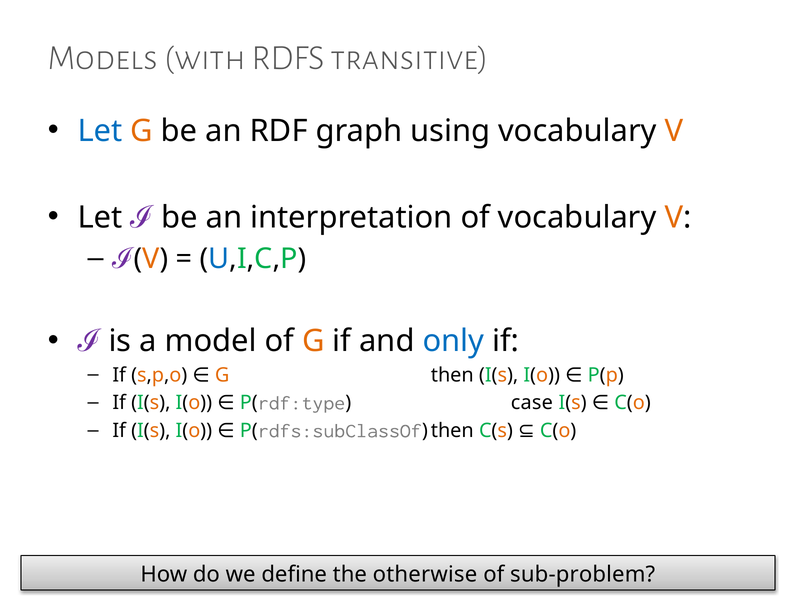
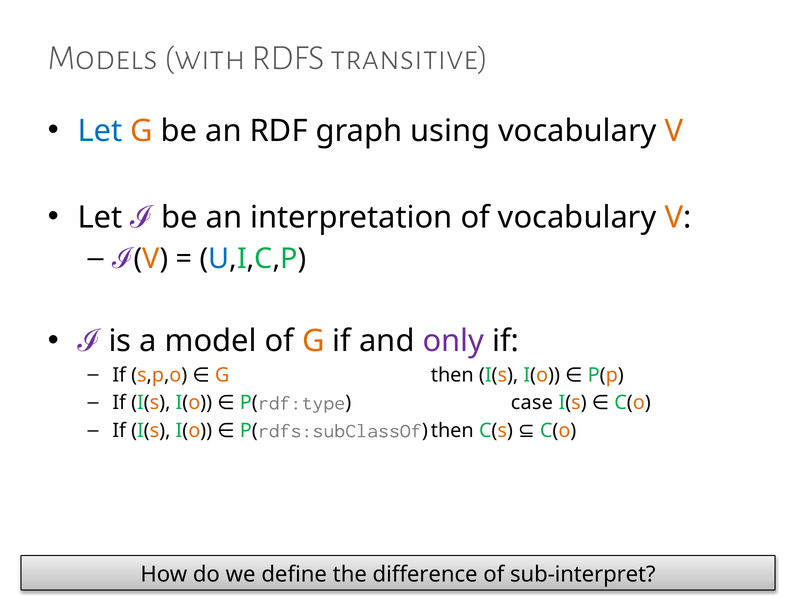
only colour: blue -> purple (453, 341)
otherwise: otherwise -> difference (425, 574)
sub-problem: sub-problem -> sub-interpret (583, 574)
